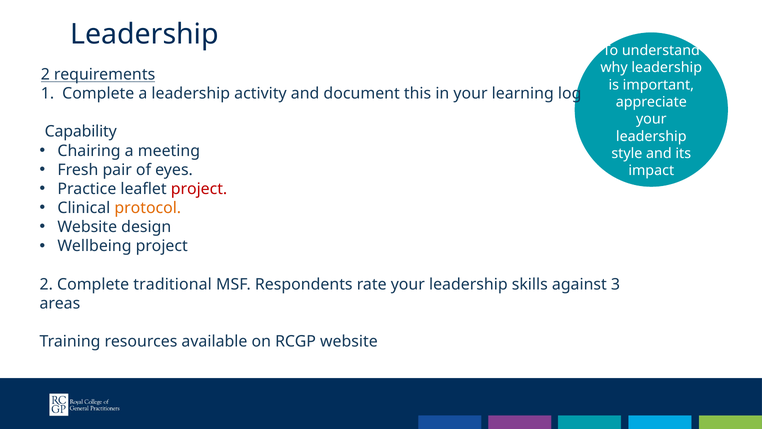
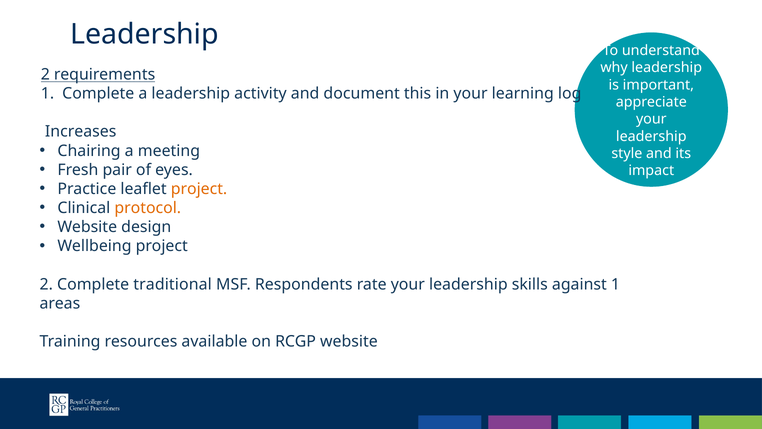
Capability: Capability -> Increases (81, 132)
project colour: red -> orange (199, 189)
against 3: 3 -> 1 (616, 284)
